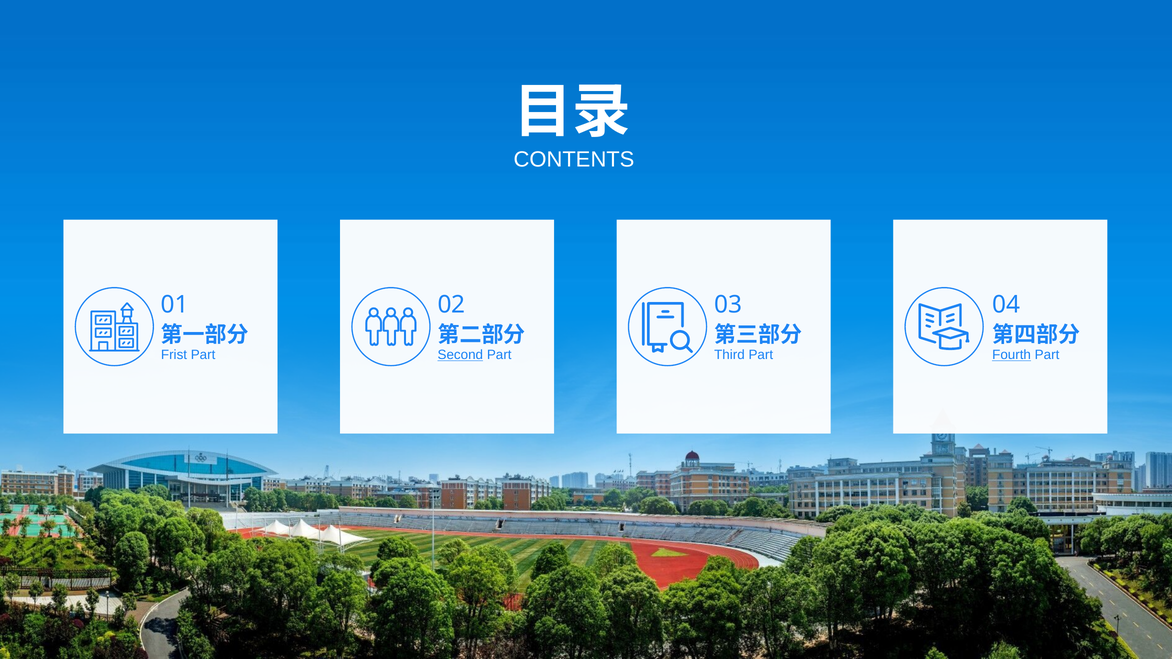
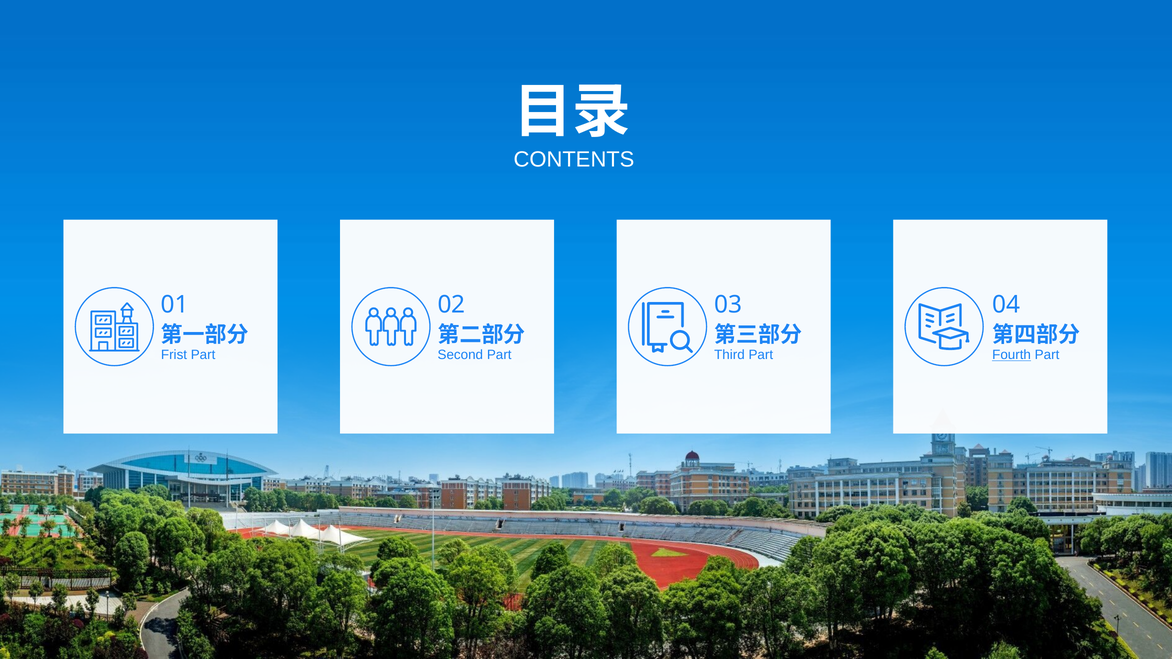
Second underline: present -> none (460, 355)
